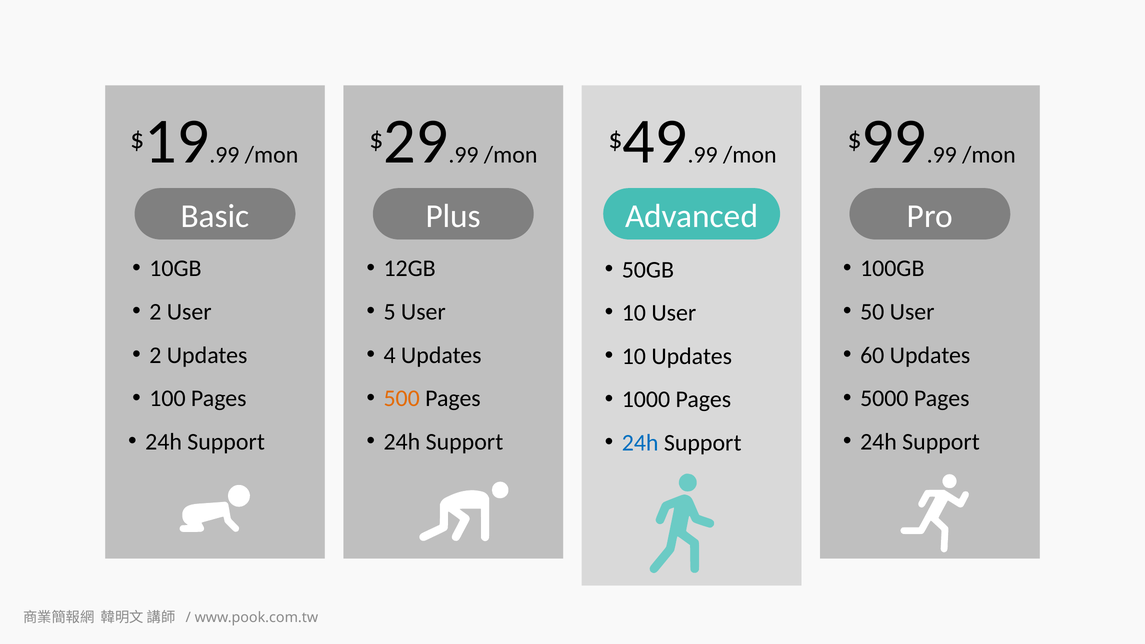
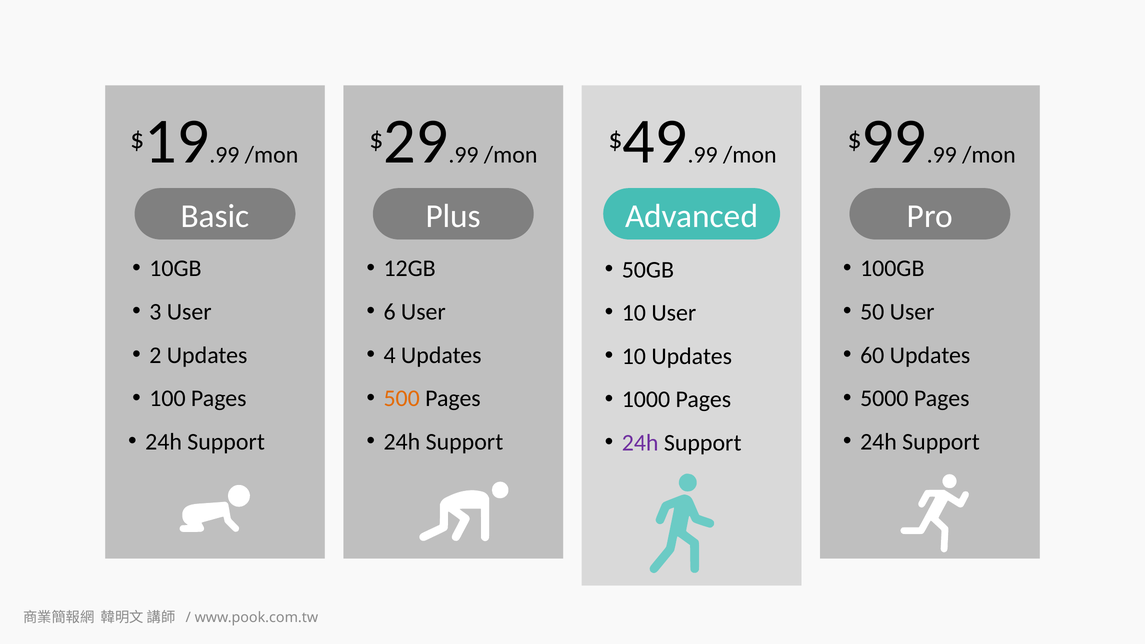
2: 2 -> 3 (155, 312)
5: 5 -> 6 (390, 312)
24h colour: blue -> purple (640, 443)
